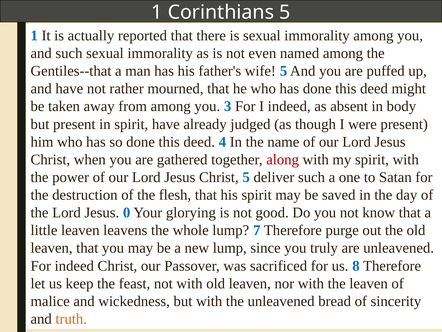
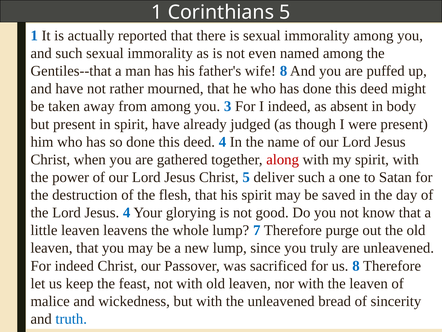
wife 5: 5 -> 8 (284, 71)
Jesus 0: 0 -> 4 (127, 212)
truth colour: orange -> blue (71, 318)
